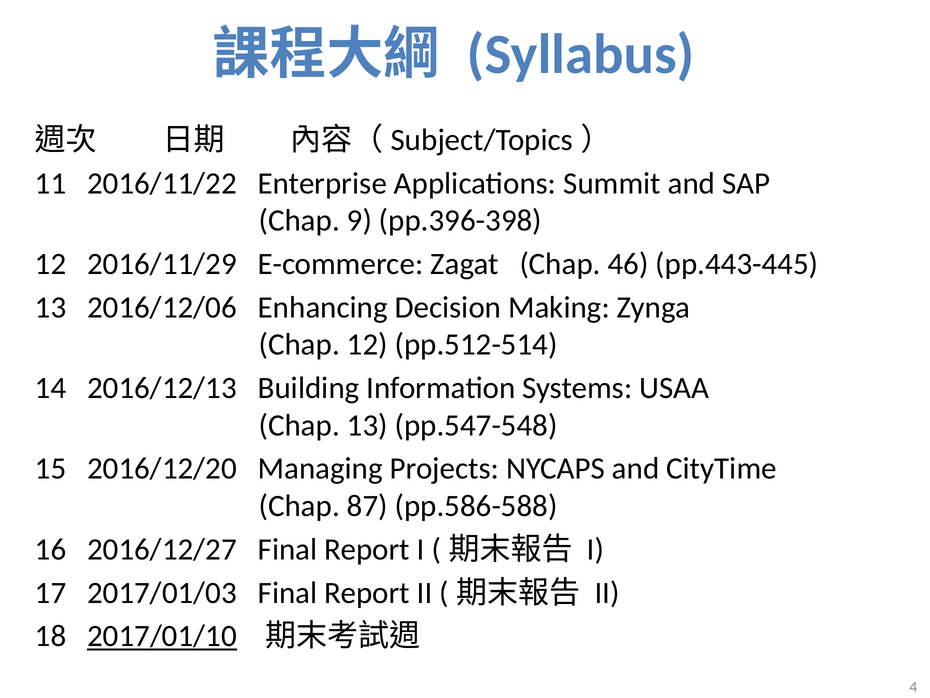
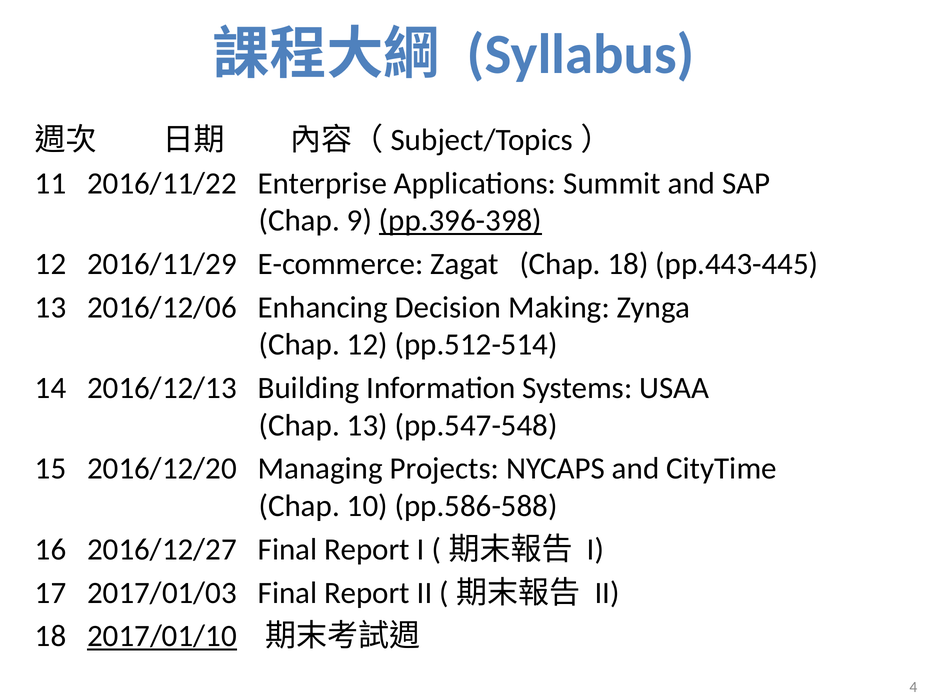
pp.396-398 underline: none -> present (460, 220)
Chap 46: 46 -> 18 (628, 264)
87: 87 -> 10 (367, 506)
